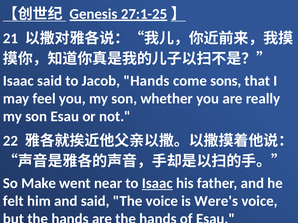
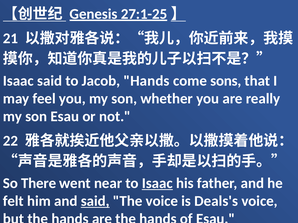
Make: Make -> There (39, 184)
said underline: none -> present (95, 201)
Were's: Were's -> Deals's (216, 201)
